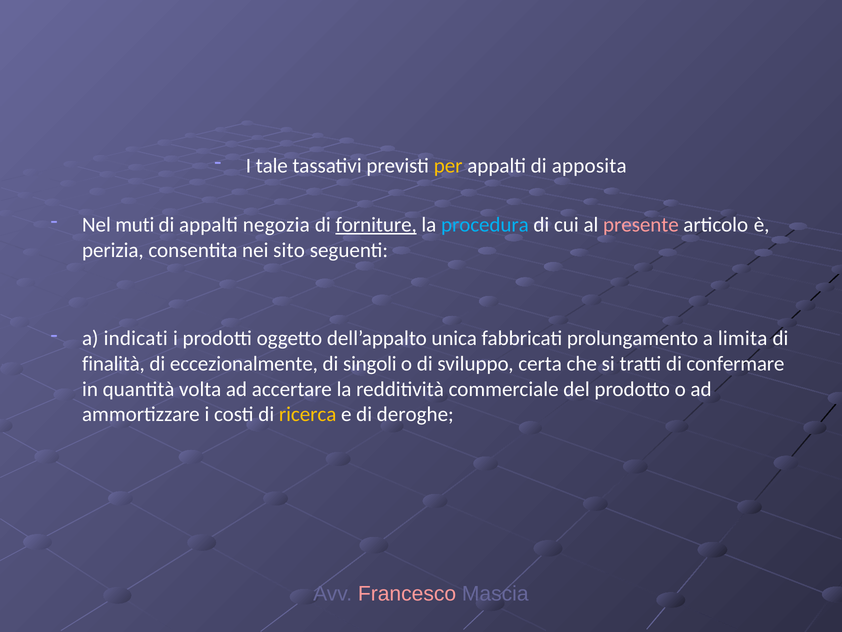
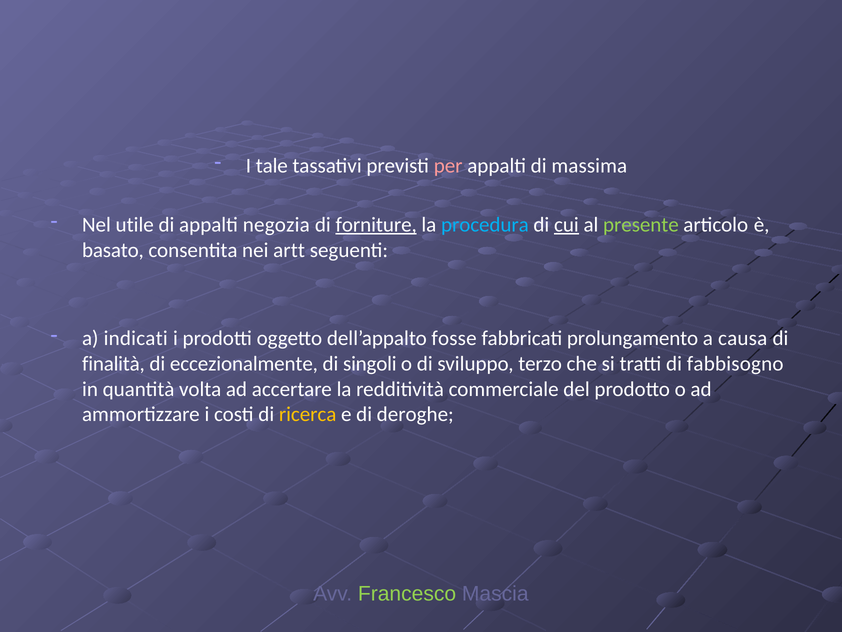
per colour: yellow -> pink (448, 166)
apposita: apposita -> massima (589, 166)
muti: muti -> utile (135, 225)
cui underline: none -> present (566, 225)
presente colour: pink -> light green (641, 225)
perizia: perizia -> basato (113, 250)
sito: sito -> artt (289, 250)
unica: unica -> fosse (454, 338)
limita: limita -> causa (743, 338)
certa: certa -> terzo (540, 364)
confermare: confermare -> fabbisogno (735, 364)
Francesco colour: pink -> light green (407, 593)
